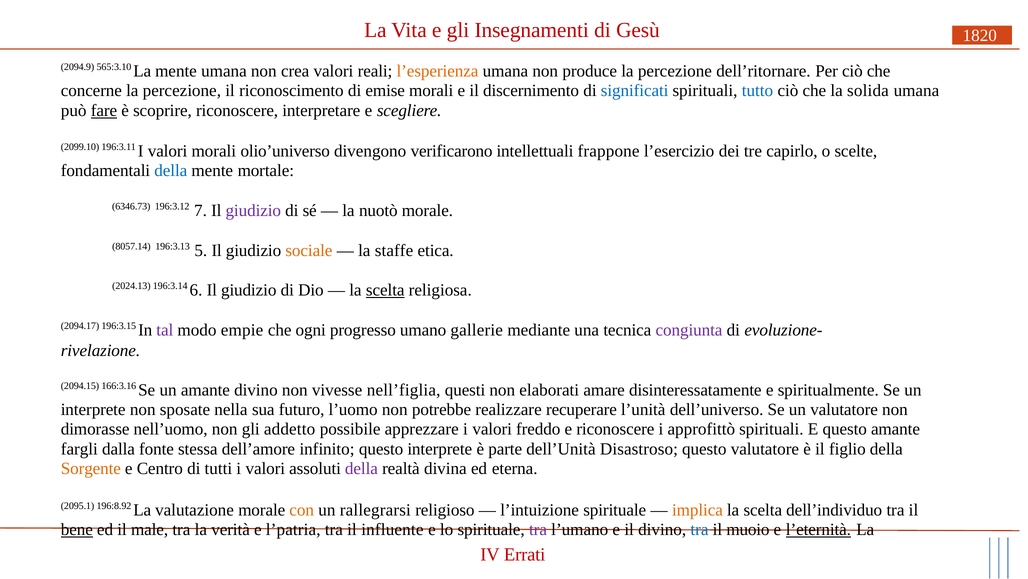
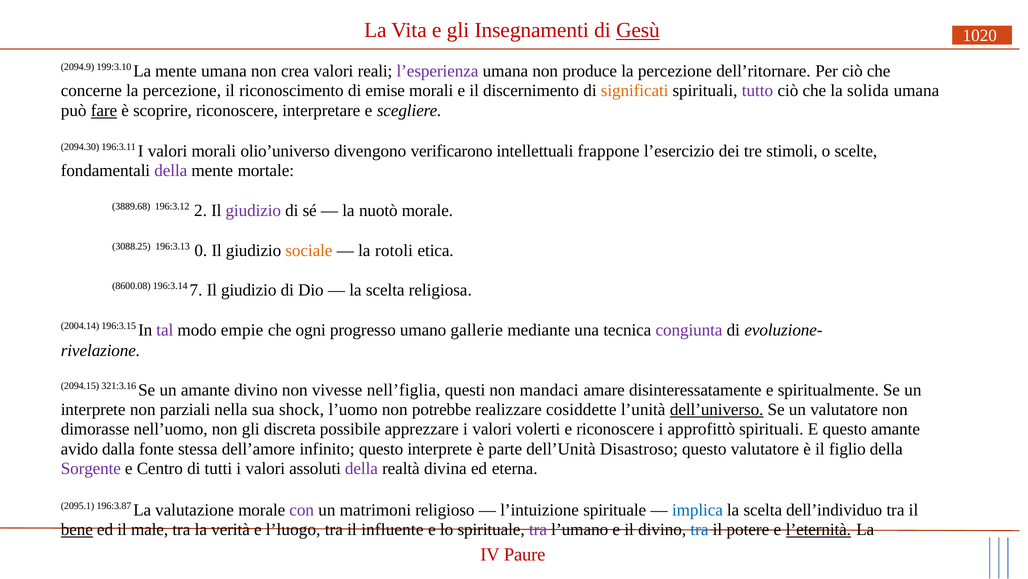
Gesù underline: none -> present (638, 30)
1820: 1820 -> 1020 (980, 35)
565:3.10: 565:3.10 -> 199:3.10 (114, 67)
l’esperienza colour: orange -> purple (437, 71)
significati colour: blue -> orange (635, 91)
tutto colour: blue -> purple (757, 91)
2099.10: 2099.10 -> 2094.30 (80, 147)
capirlo: capirlo -> stimoli (792, 151)
della colour: blue -> purple (171, 171)
6346.73: 6346.73 -> 3889.68 (131, 207)
7: 7 -> 2 (200, 211)
8057.14: 8057.14 -> 3088.25 (131, 246)
5: 5 -> 0 (201, 251)
staffe: staffe -> rotoli (394, 251)
2024.13: 2024.13 -> 8600.08 (131, 286)
6: 6 -> 7 (196, 290)
scelta underline: present -> none (385, 290)
2094.17: 2094.17 -> 2004.14 (80, 326)
166:3.16: 166:3.16 -> 321:3.16 (119, 386)
elaborati: elaborati -> mandaci (549, 390)
sposate: sposate -> parziali (185, 410)
futuro: futuro -> shock (302, 410)
recuperare: recuperare -> cosiddette (581, 410)
dell’universo underline: none -> present (717, 410)
addetto: addetto -> discreta (290, 429)
freddo: freddo -> volerti (538, 429)
fargli: fargli -> avido (79, 449)
Sorgente colour: orange -> purple (91, 468)
196:8.92: 196:8.92 -> 196:3.87 (114, 506)
con colour: orange -> purple (302, 510)
rallegrarsi: rallegrarsi -> matrimoni (375, 510)
implica colour: orange -> blue (697, 510)
l’patria: l’patria -> l’luogo (293, 530)
muoio: muoio -> potere (748, 530)
Errati: Errati -> Paure (525, 554)
